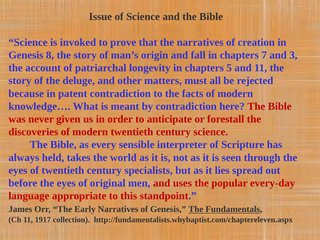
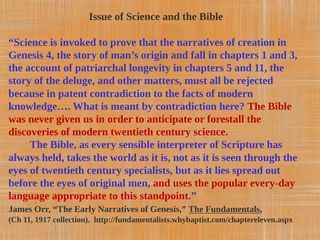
8: 8 -> 4 (50, 55)
7: 7 -> 1 (264, 55)
